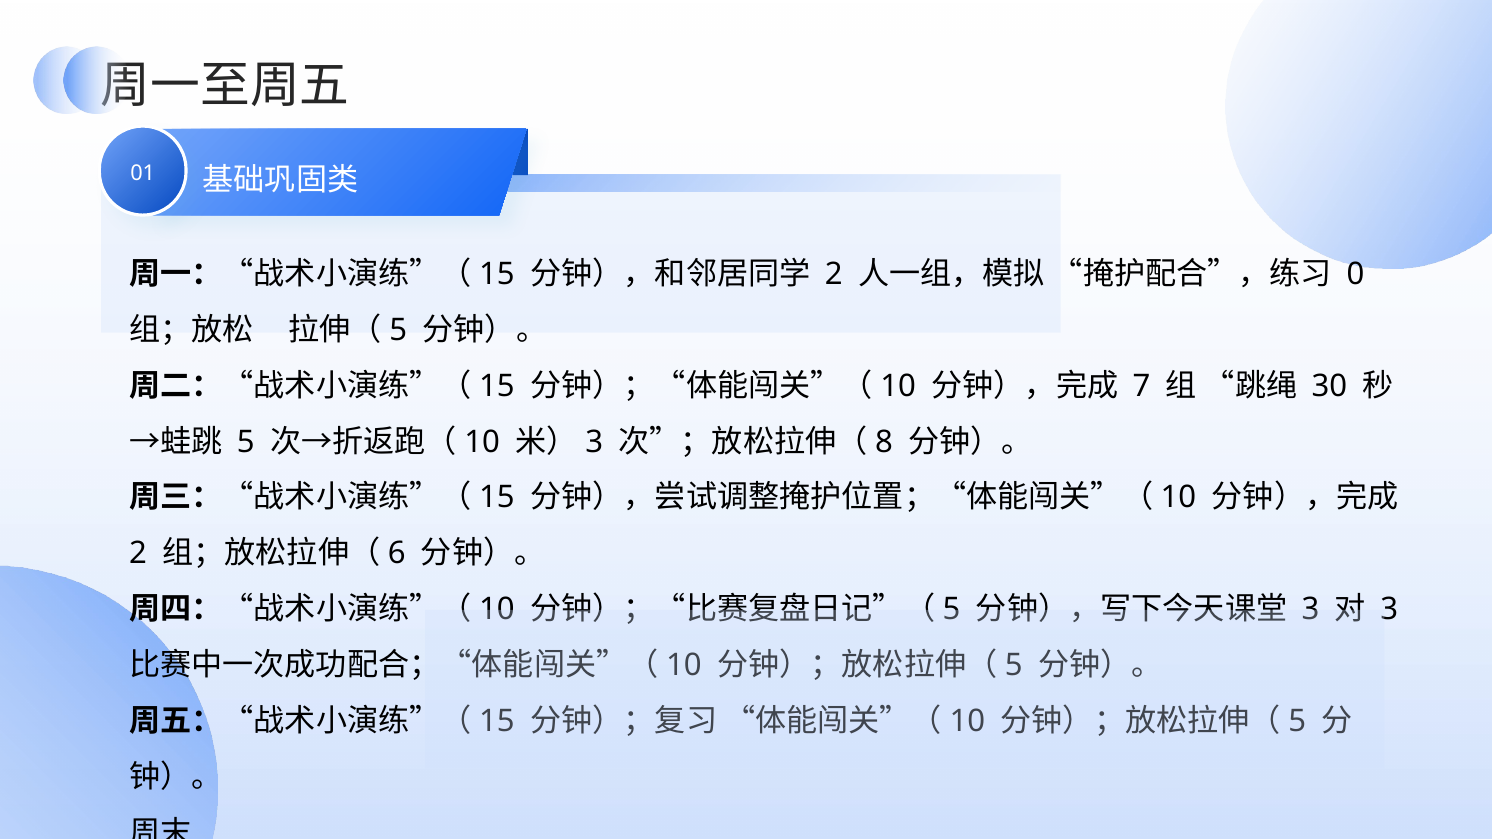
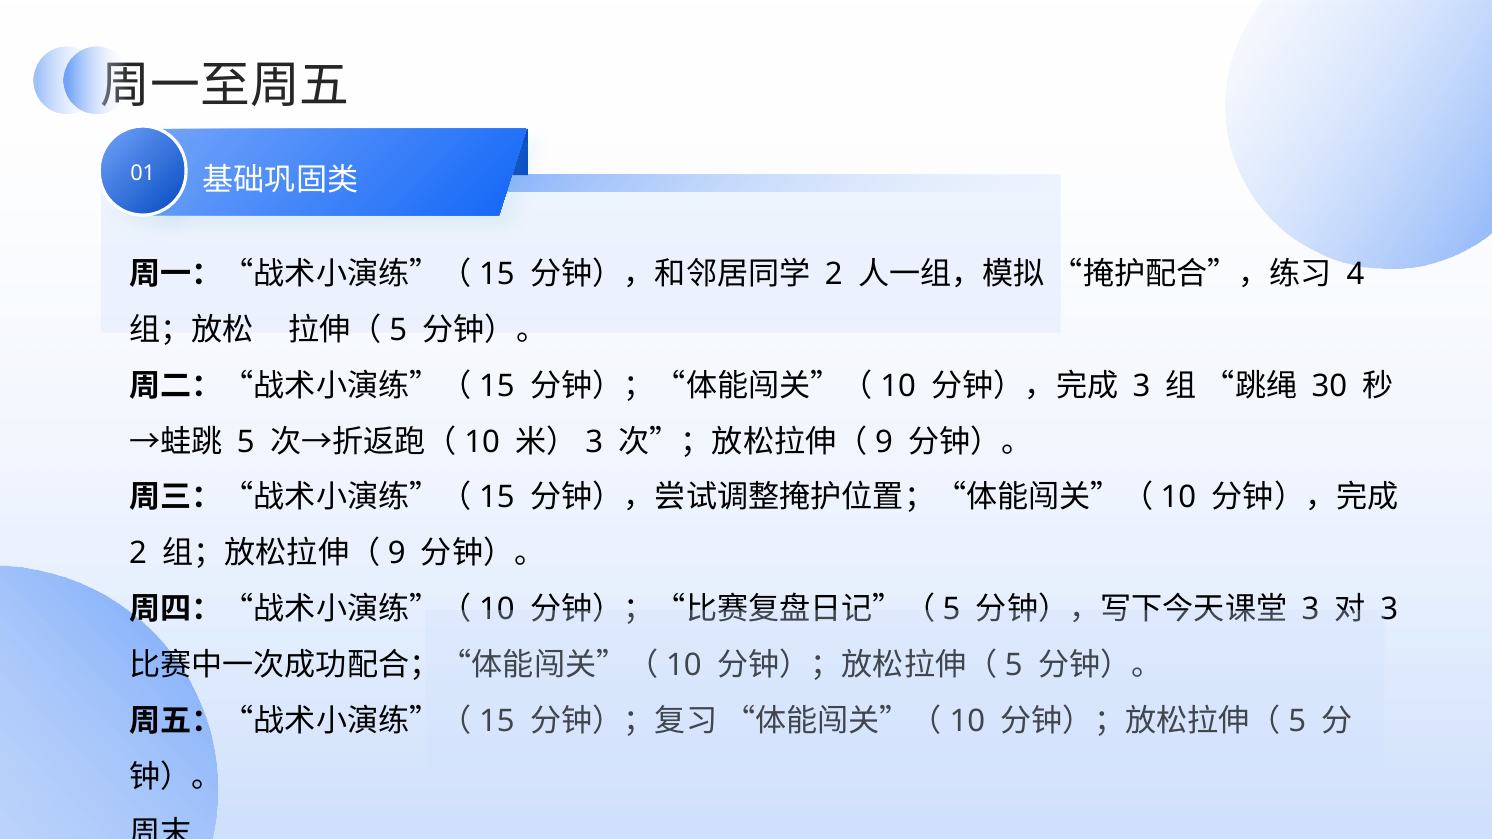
0: 0 -> 4 (1355, 274)
7: 7 -> 3 (1142, 386)
8: 8 -> 9 (884, 442)
6: 6 -> 9 (397, 554)
